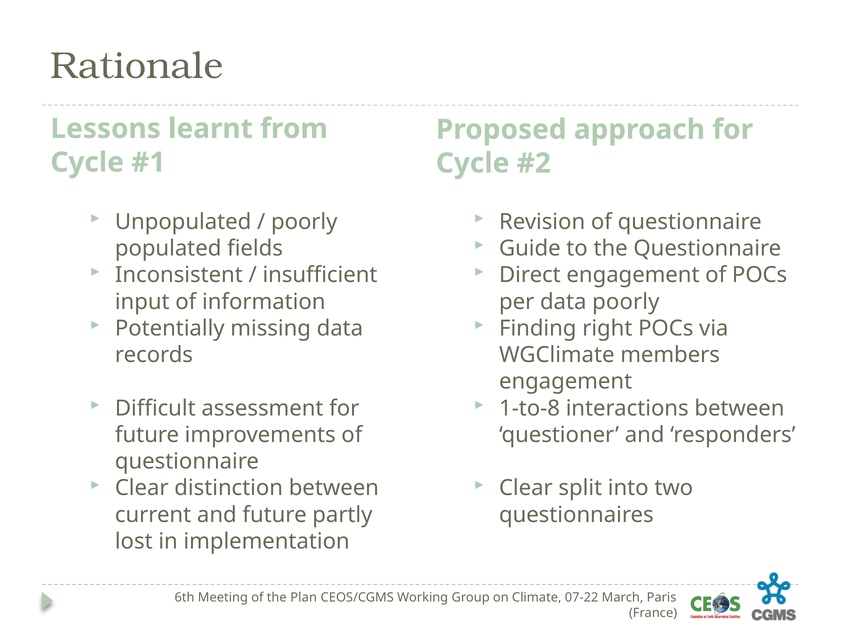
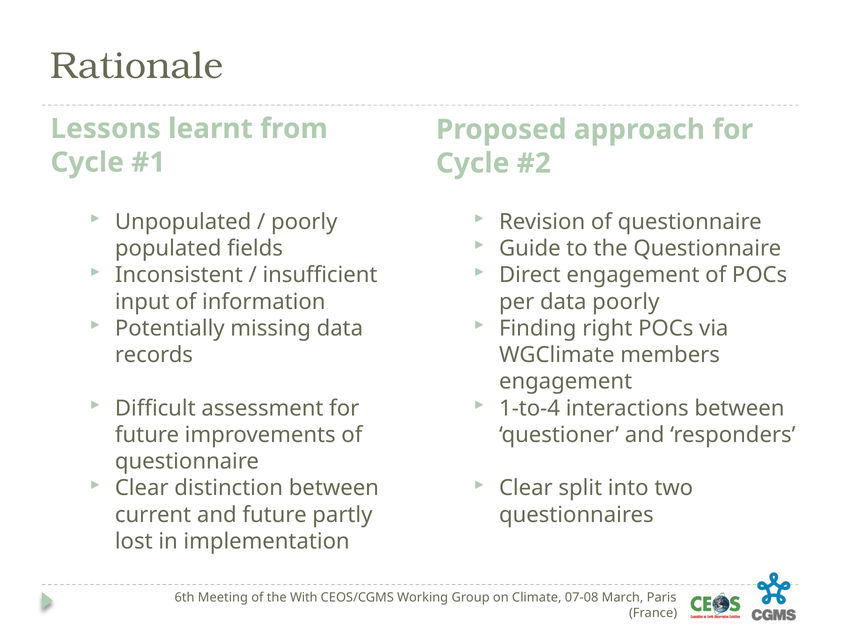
1-to-8: 1-to-8 -> 1-to-4 (530, 408)
Plan: Plan -> With (304, 597)
07-22: 07-22 -> 07-08 (582, 597)
